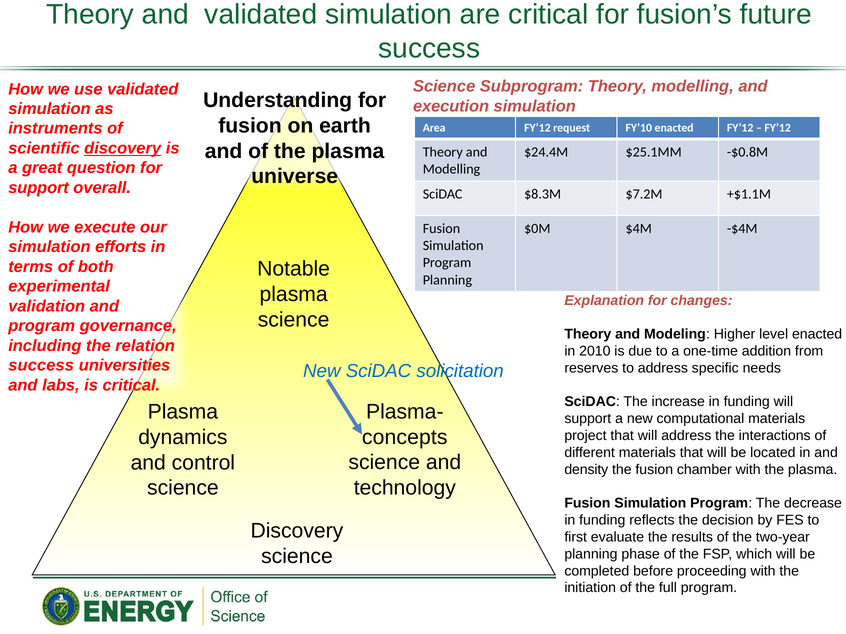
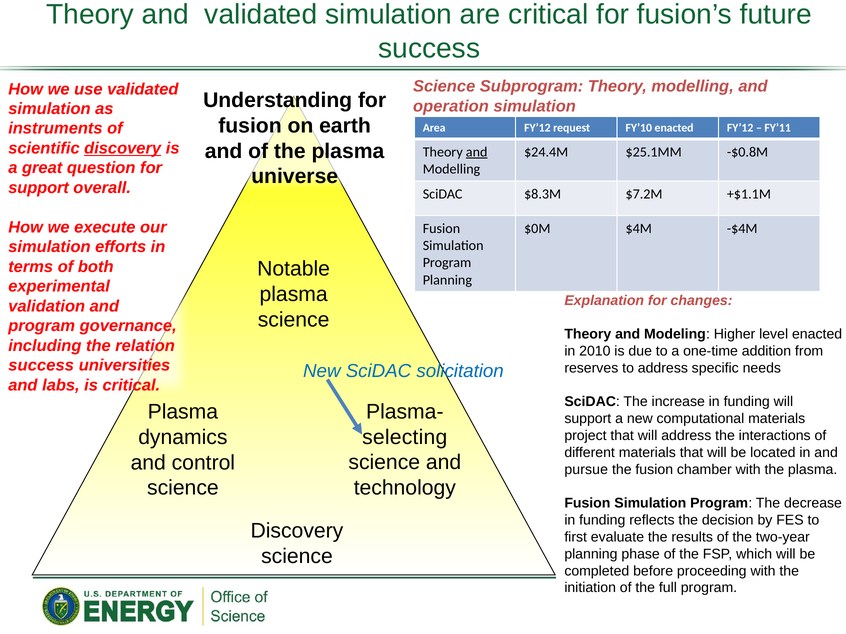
execution: execution -> operation (451, 106)
FY’12: FY’12 -> FY’11 (778, 128)
and underline: none -> present (477, 152)
concepts: concepts -> selecting (405, 437)
density: density -> pursue (586, 470)
